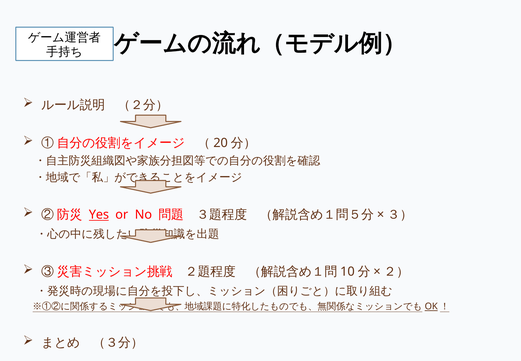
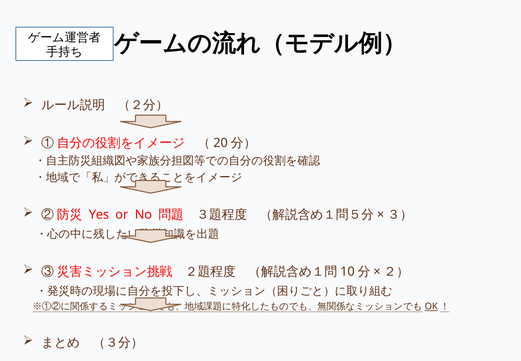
Yes underline: present -> none (99, 215)
